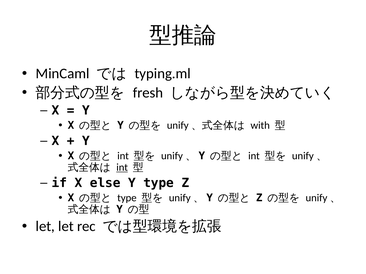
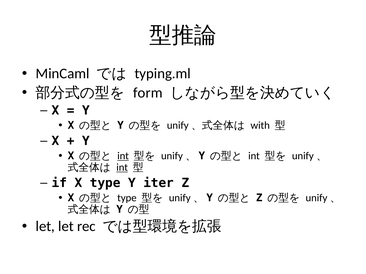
fresh: fresh -> form (148, 93)
int underline: none -> present (123, 156)
X else: else -> type (105, 183)
Y type: type -> iter (159, 183)
